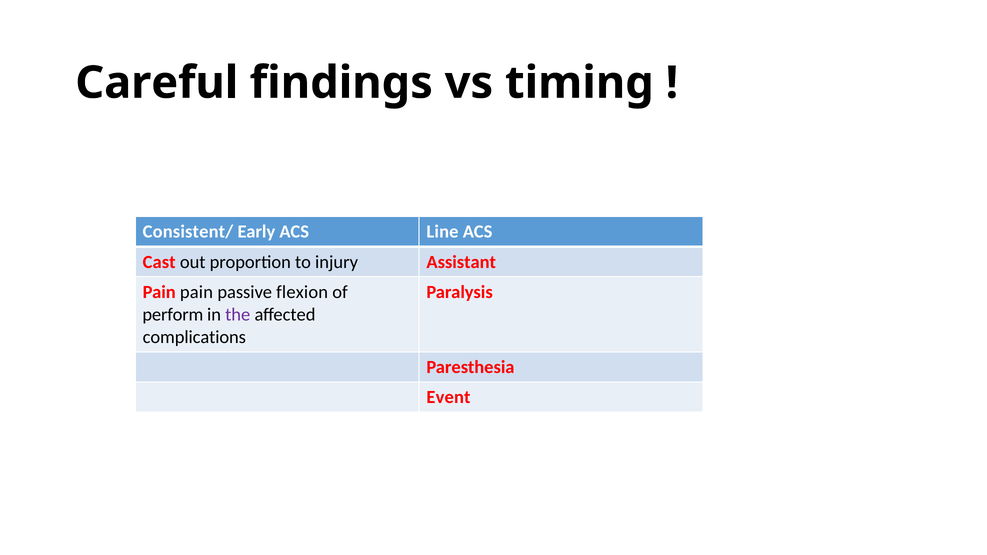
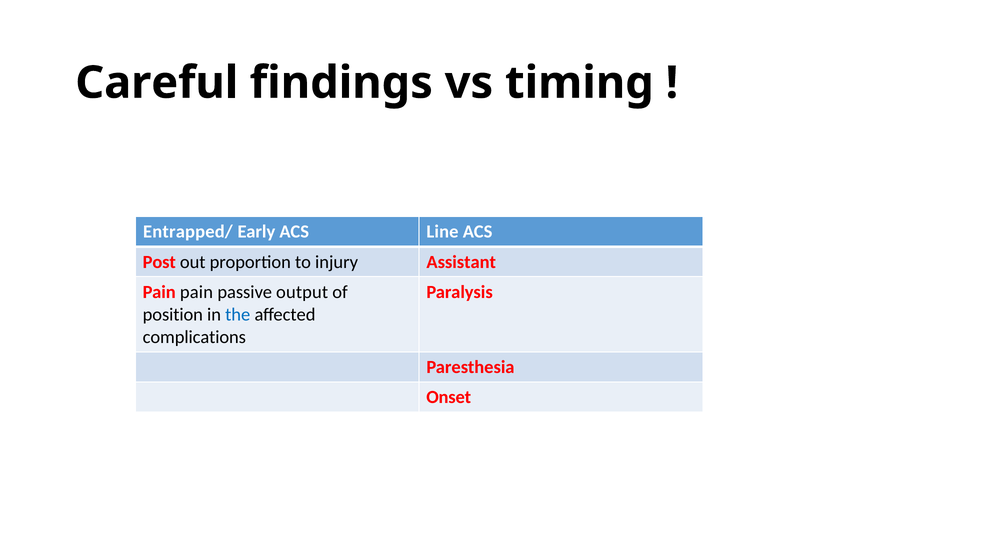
Consistent/: Consistent/ -> Entrapped/ (188, 232)
Cast: Cast -> Post (159, 262)
flexion: flexion -> output (302, 292)
perform: perform -> position (173, 315)
the colour: purple -> blue (238, 315)
Event: Event -> Onset (449, 397)
